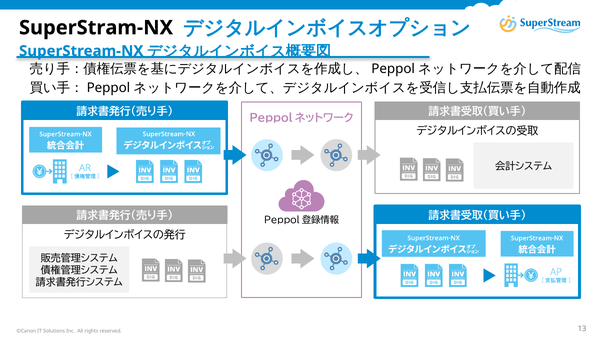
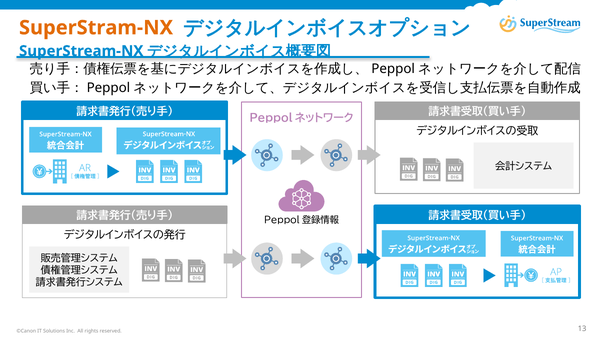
SuperStram-NX colour: black -> orange (96, 28)
